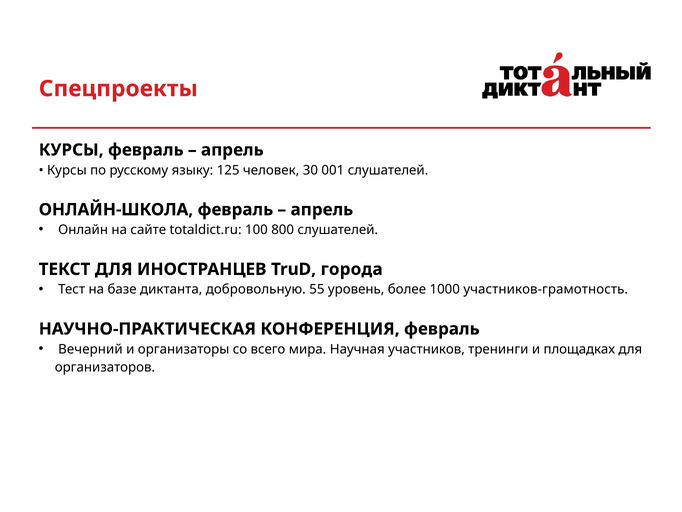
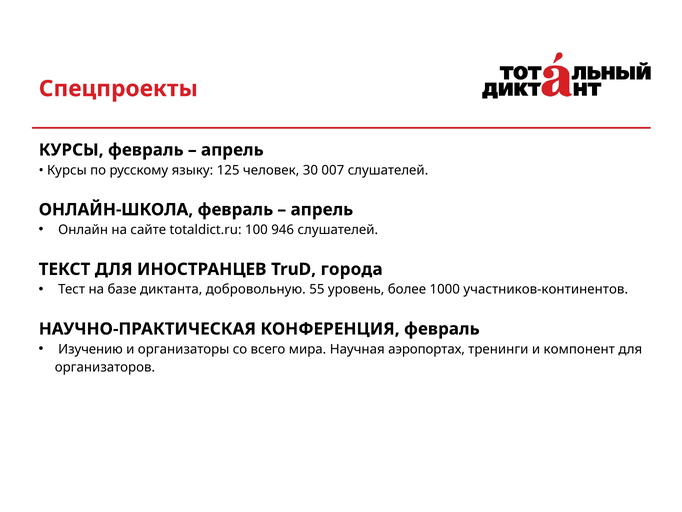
001: 001 -> 007 (333, 170)
800: 800 -> 946 (283, 230)
участников-грамотность: участников-грамотность -> участников-континентов (546, 289)
Вечерний: Вечерний -> Изучению (91, 349)
участников: участников -> аэропортах (427, 349)
площадках: площадках -> компонент (579, 349)
